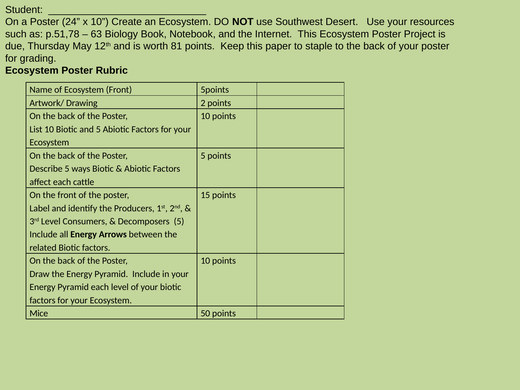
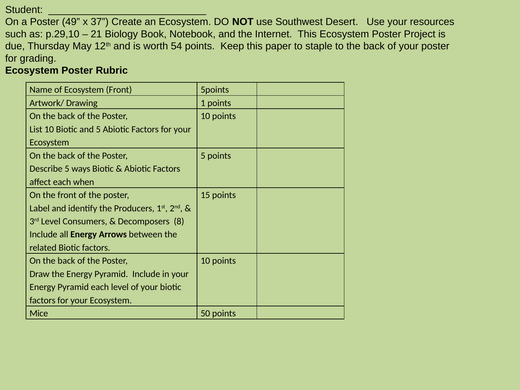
24: 24 -> 49 (71, 22)
x 10: 10 -> 37 (100, 22)
p.51,78: p.51,78 -> p.29,10 (63, 34)
63: 63 -> 21 (96, 34)
81: 81 -> 54 (176, 46)
2: 2 -> 1 (203, 103)
cattle: cattle -> when (84, 182)
Decomposers 5: 5 -> 8 (179, 221)
